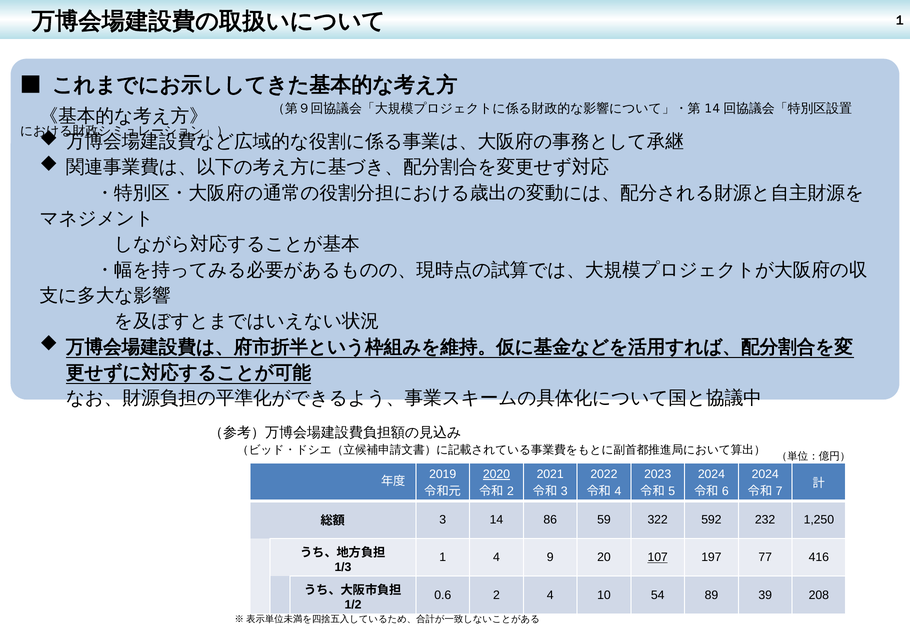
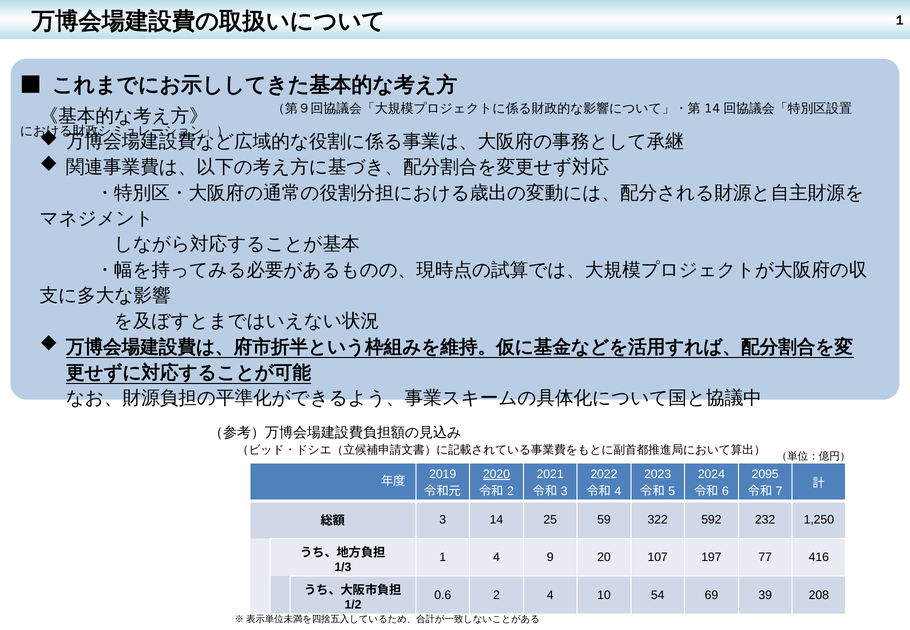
2024: 2024 -> 2095 (765, 474)
86: 86 -> 25 (550, 520)
107 underline: present -> none (658, 557)
89: 89 -> 69 (711, 595)
